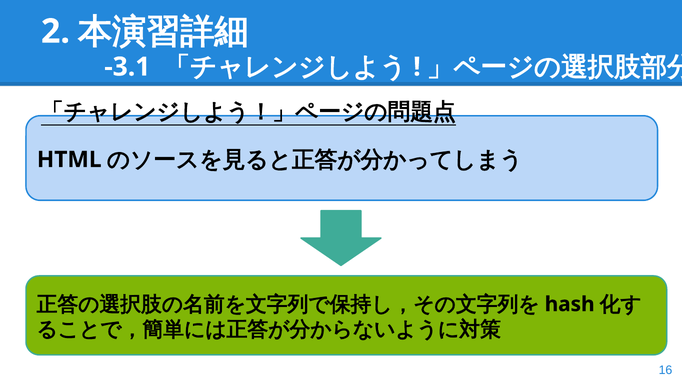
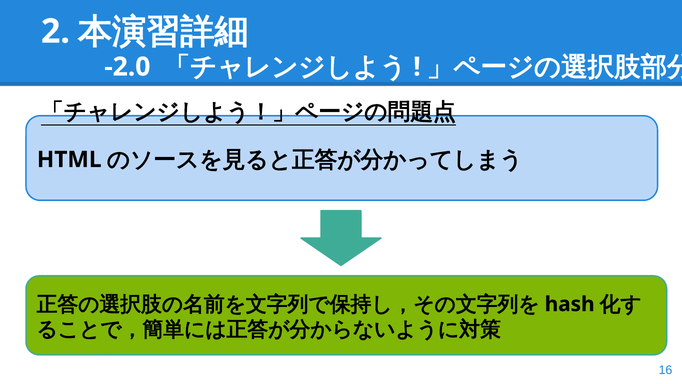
-3.1: -3.1 -> -2.0 (127, 67)
